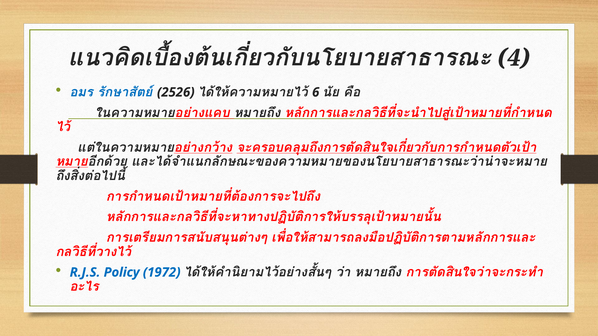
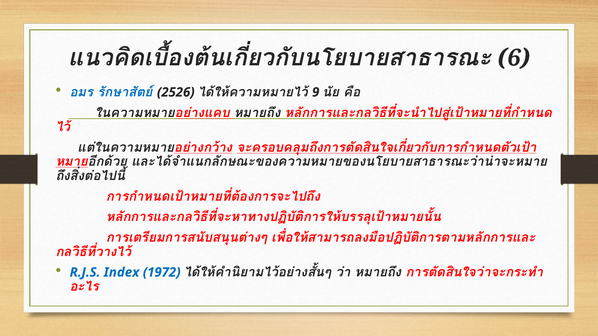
4: 4 -> 6 (514, 58)
6: 6 -> 9 (316, 92)
Policy: Policy -> Index (122, 273)
